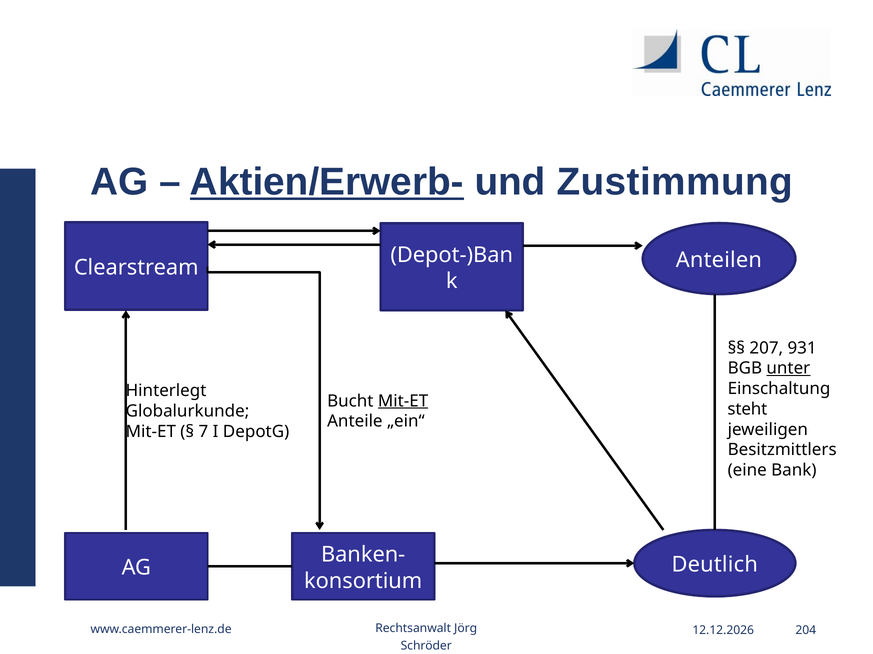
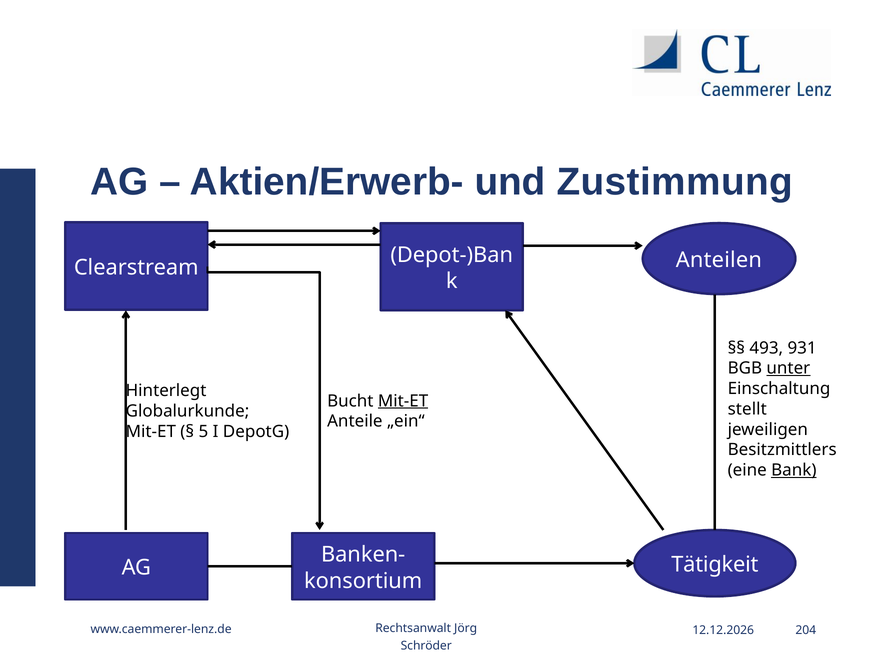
Aktien/Erwerb- underline: present -> none (327, 182)
207: 207 -> 493 (766, 348)
steht: steht -> stellt (747, 410)
7: 7 -> 5 (203, 432)
Bank underline: none -> present (794, 471)
Deutlich: Deutlich -> Tätigkeit (715, 565)
